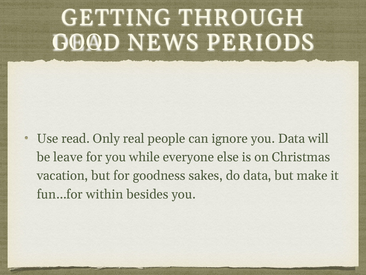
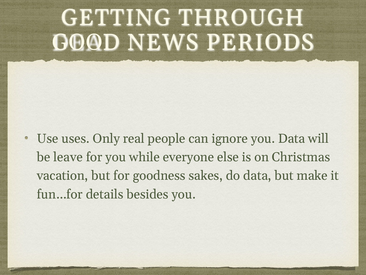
read: read -> uses (75, 138)
within: within -> details (105, 194)
